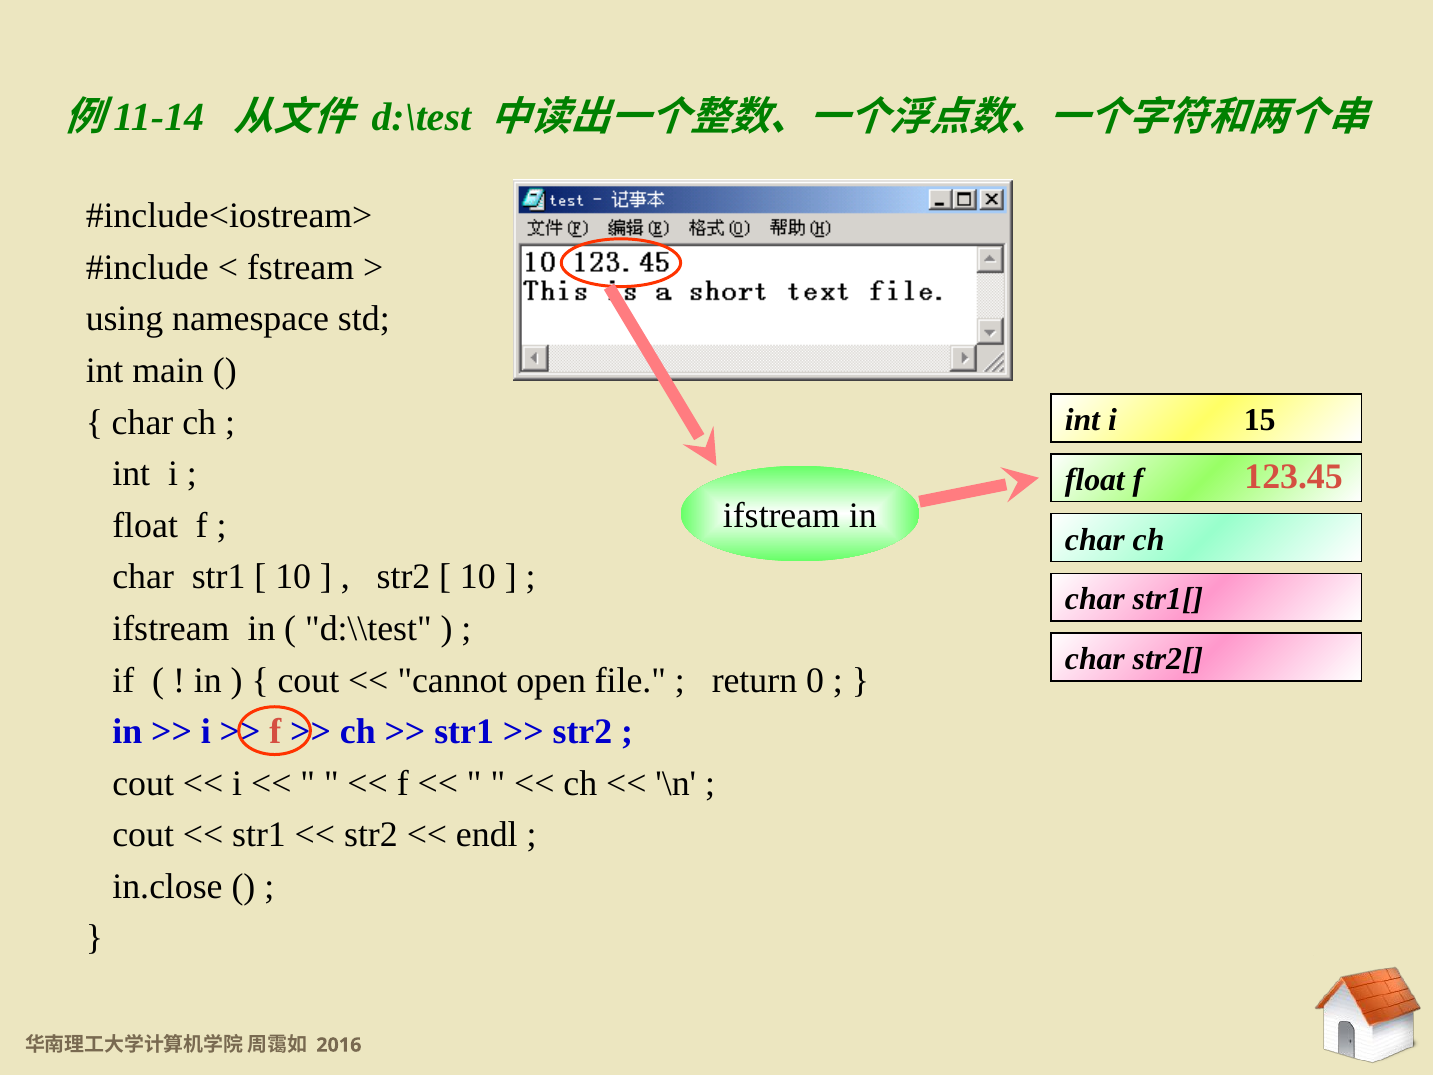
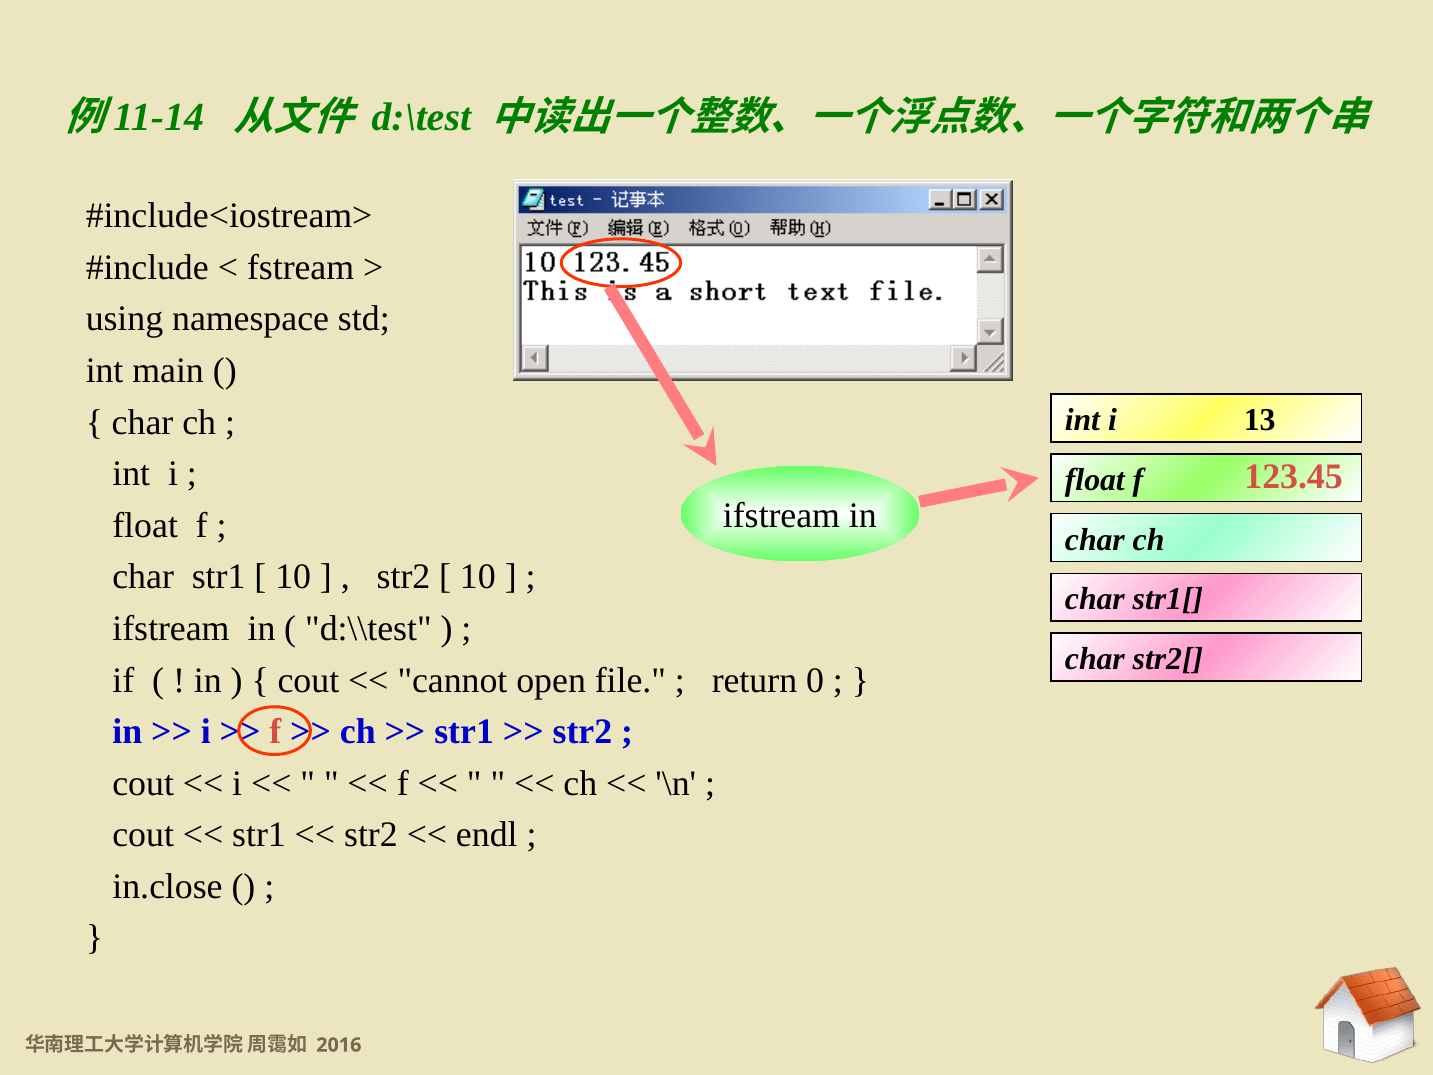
15: 15 -> 13 (1260, 420)
